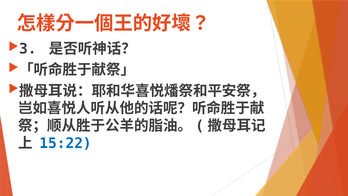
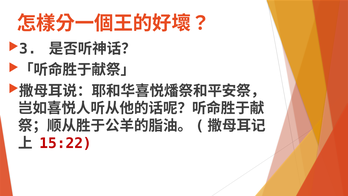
15:22 colour: blue -> red (66, 143)
